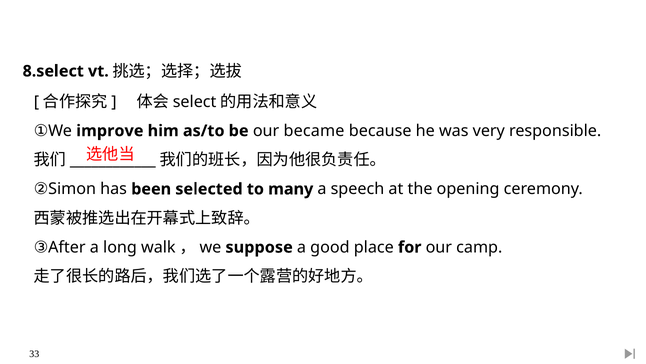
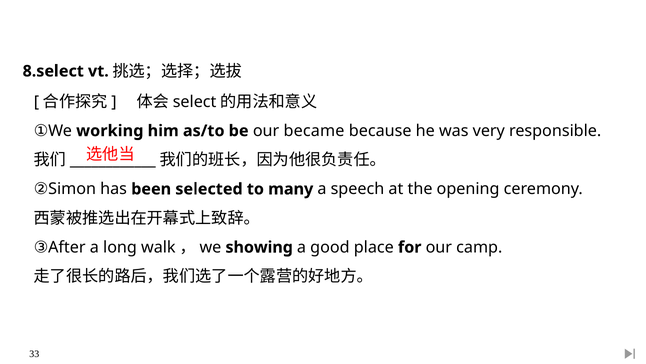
improve: improve -> working (110, 131)
suppose: suppose -> showing (259, 247)
